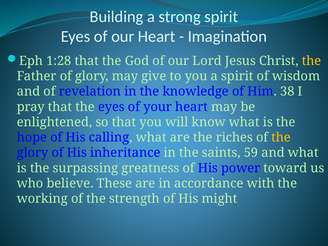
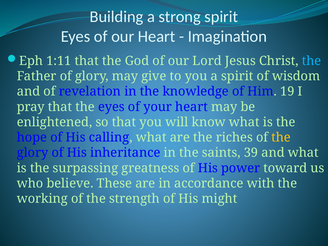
1:28: 1:28 -> 1:11 (59, 61)
the colour: yellow -> light blue (312, 61)
38: 38 -> 19 (287, 91)
59: 59 -> 39 (251, 153)
